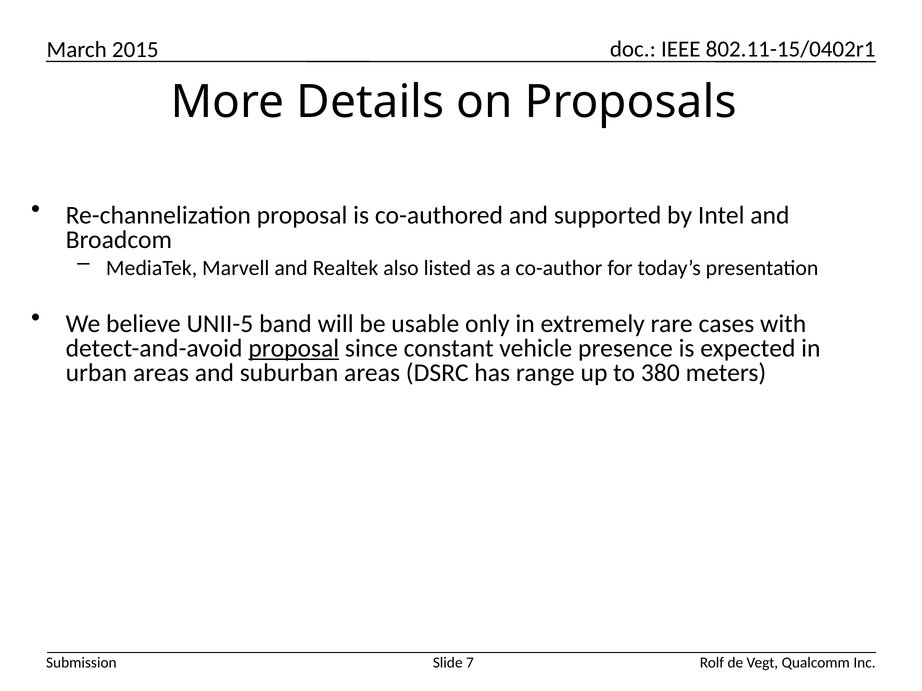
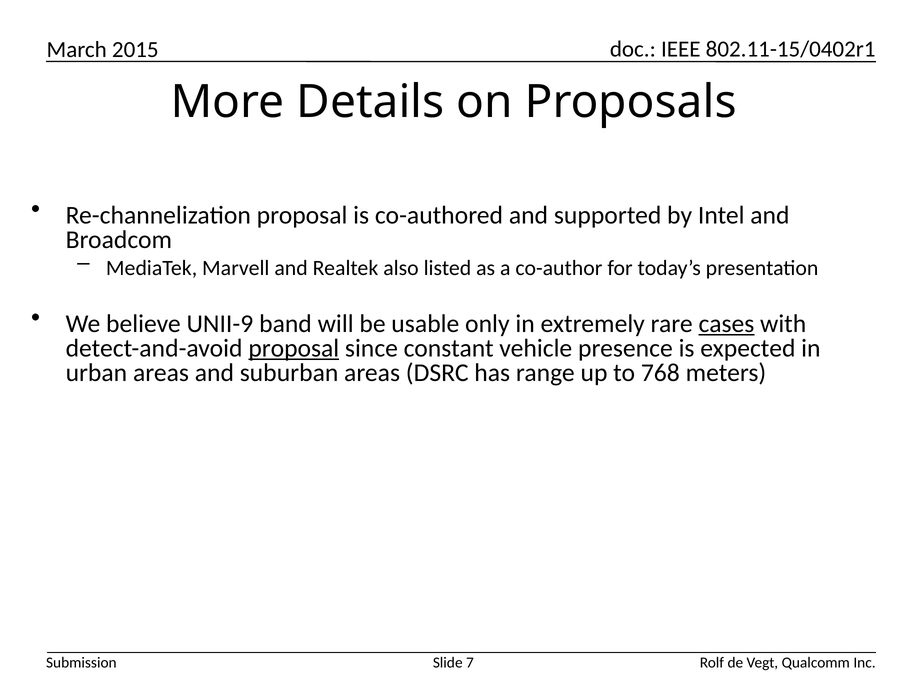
UNII-5: UNII-5 -> UNII-9 (220, 324)
cases underline: none -> present (726, 324)
380: 380 -> 768 (660, 373)
